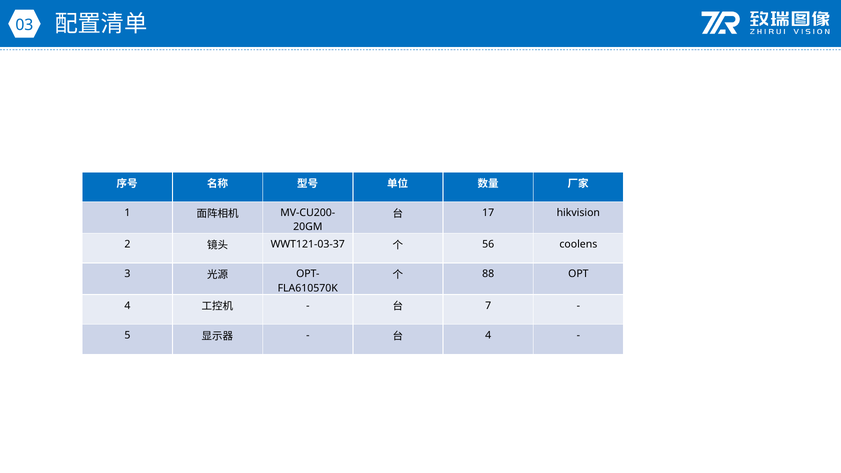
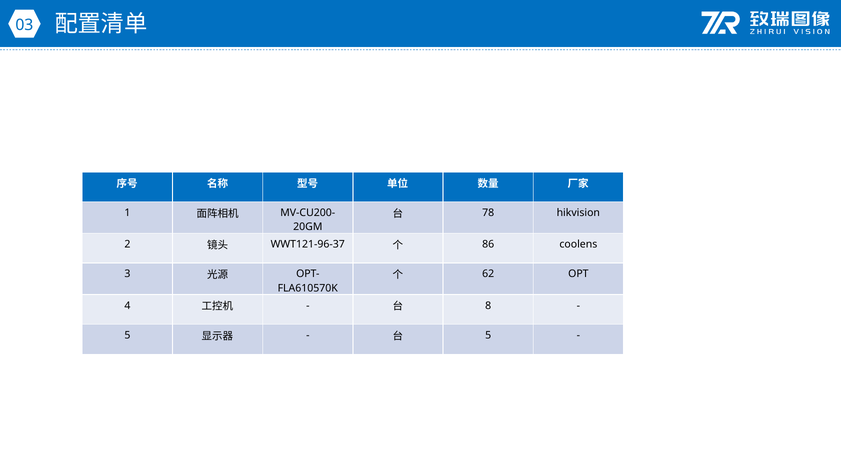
17: 17 -> 78 (488, 213)
WWT121-03-37: WWT121-03-37 -> WWT121-96-37 (308, 244)
56: 56 -> 86 (488, 244)
88: 88 -> 62 (488, 274)
7: 7 -> 8 (488, 306)
4: 4 -> 5 (488, 335)
